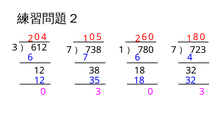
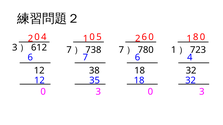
1: 1 -> 7 (121, 50)
7: 7 -> 1 (174, 50)
